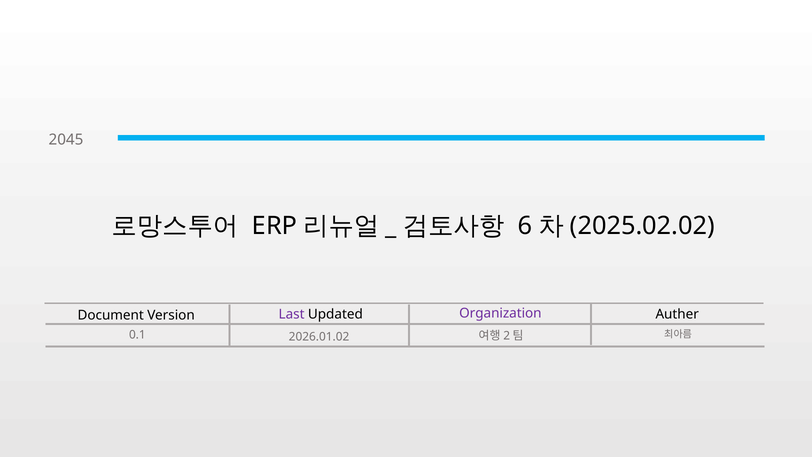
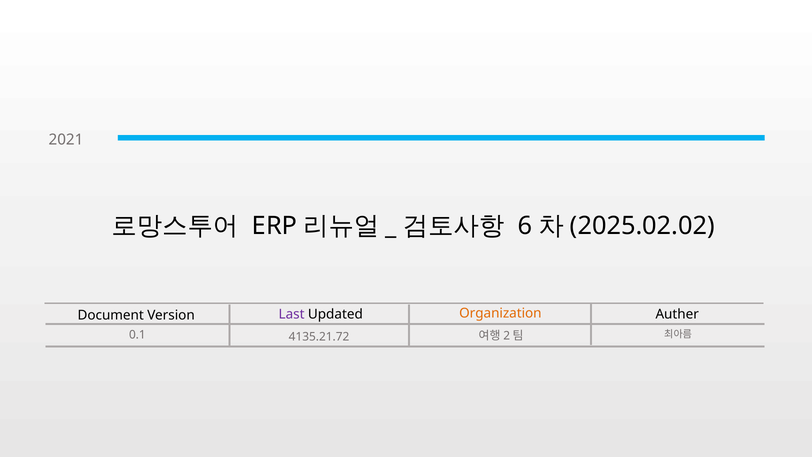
2045: 2045 -> 2021 (66, 140)
Organization colour: purple -> orange (500, 313)
2026.01.02: 2026.01.02 -> 4135.21.72 (319, 337)
